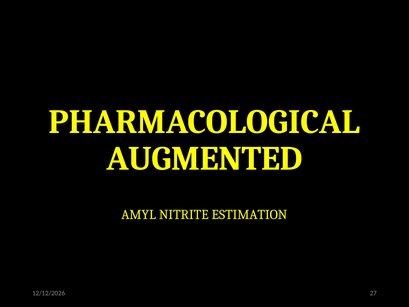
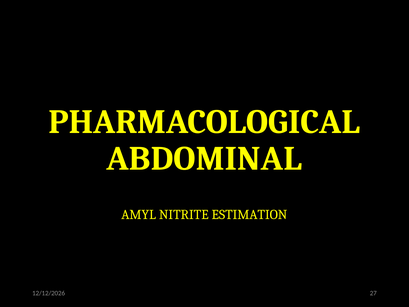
AUGMENTED: AUGMENTED -> ABDOMINAL (204, 158)
